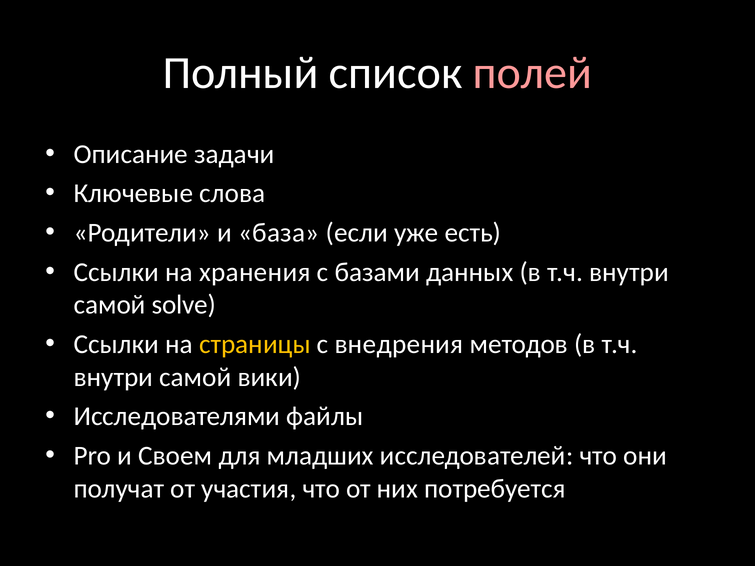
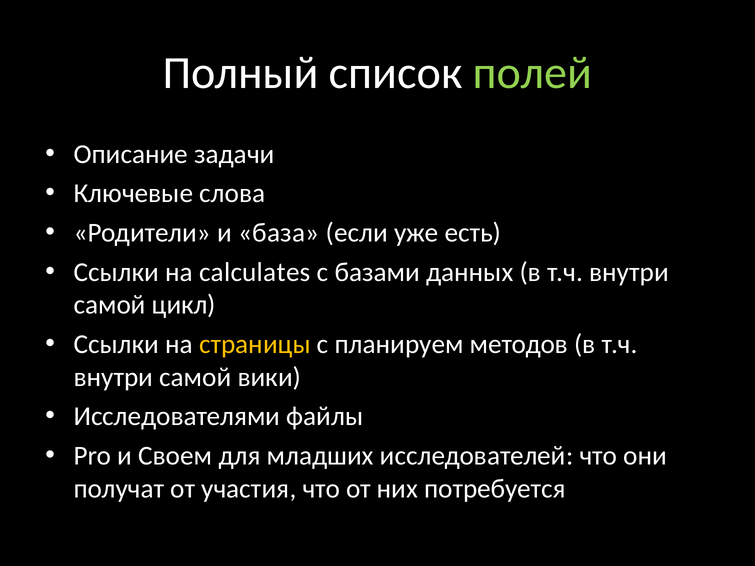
полей colour: pink -> light green (532, 73)
хранения: хранения -> calculates (255, 272)
solve: solve -> цикл (184, 305)
внедрения: внедрения -> планируем (399, 345)
